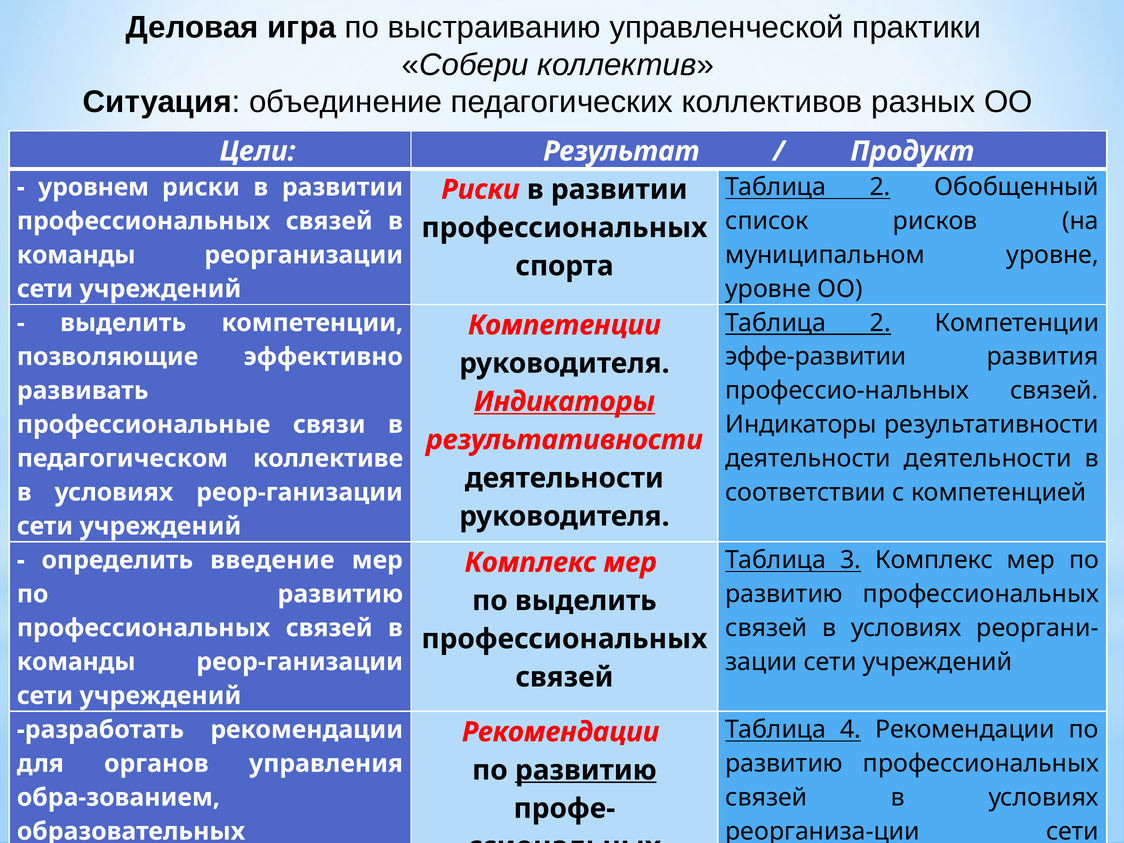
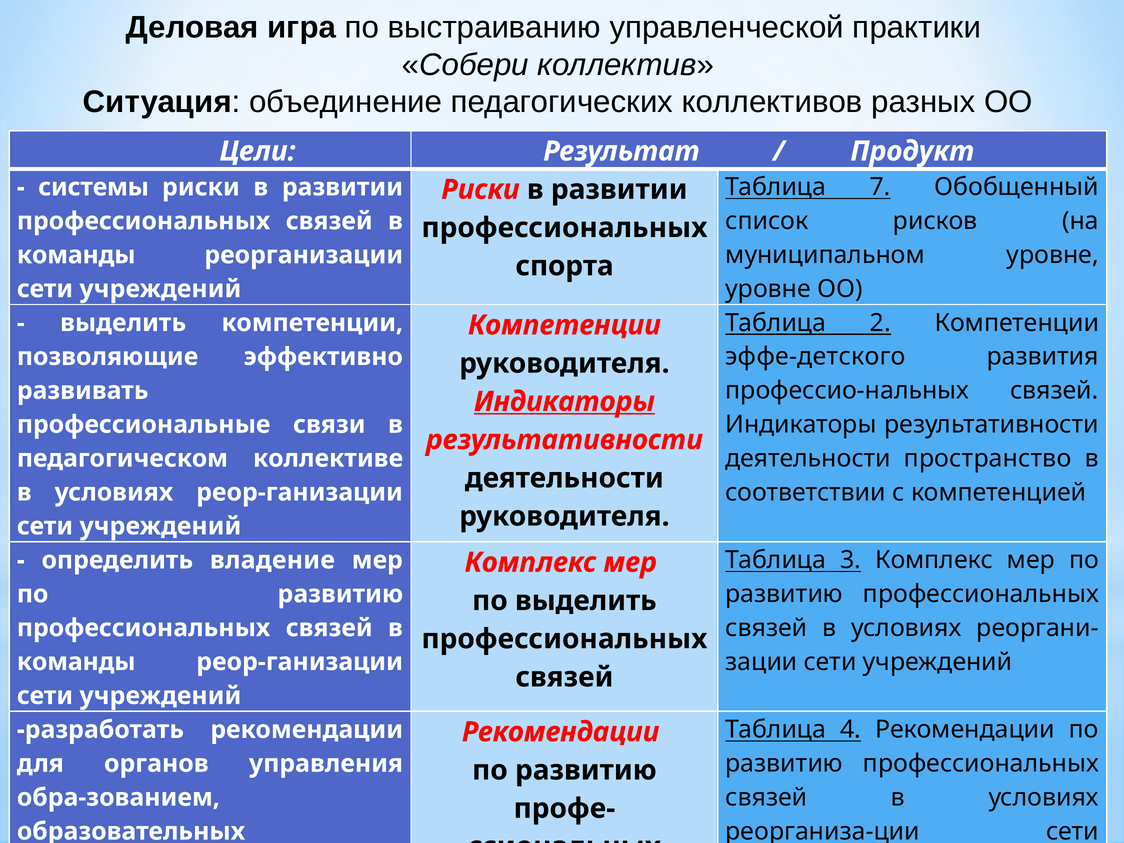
2: 2 -> 7 (880, 187)
уровнем: уровнем -> системы (94, 187)
эффе-развитии: эффе-развитии -> эффе-детского (816, 357)
деятельности деятельности: деятельности -> пространство (988, 458)
введение: введение -> владение (272, 560)
развитию underline: present -> none (586, 770)
